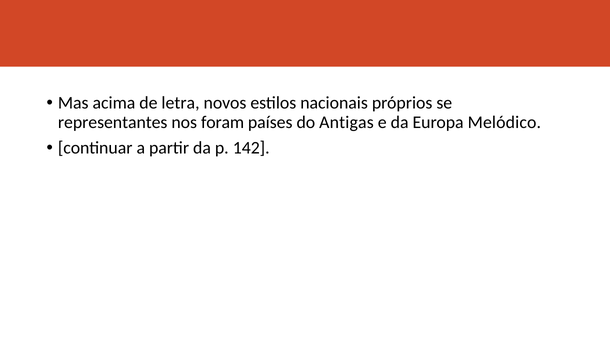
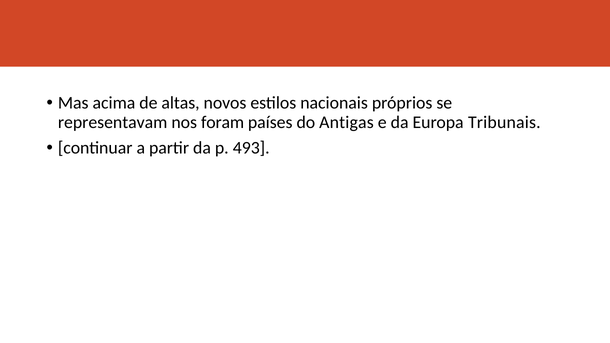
letra: letra -> altas (181, 103)
representantes: representantes -> representavam (113, 122)
Melódico: Melódico -> Tribunais (504, 122)
142: 142 -> 493 (251, 148)
